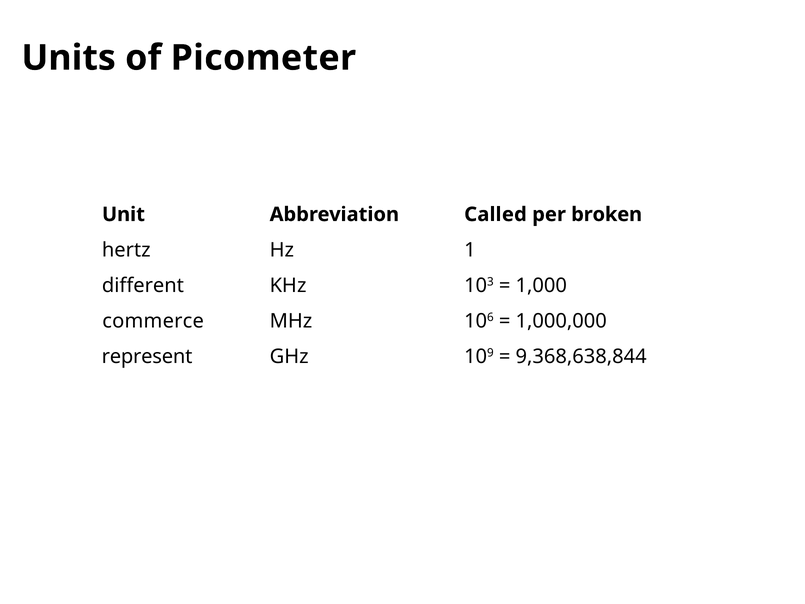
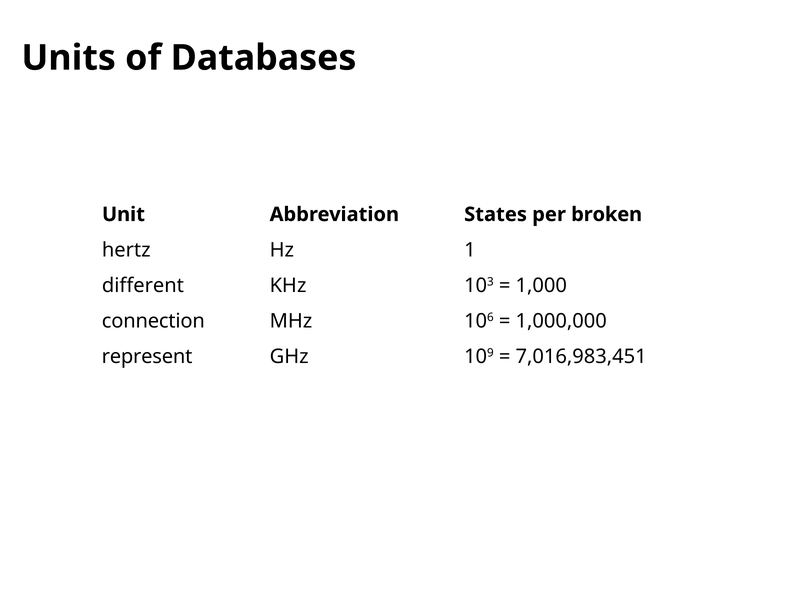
Picometer: Picometer -> Databases (264, 58)
Called: Called -> States (496, 214)
commerce: commerce -> connection (153, 321)
9,368,638,844: 9,368,638,844 -> 7,016,983,451 (581, 356)
